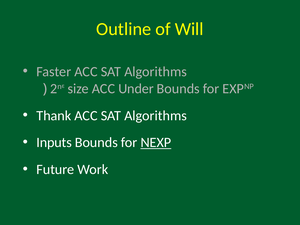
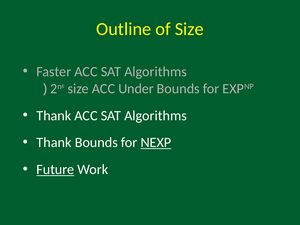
of Will: Will -> Size (189, 29)
Inputs: Inputs -> Thank (54, 143)
Future underline: none -> present (55, 170)
